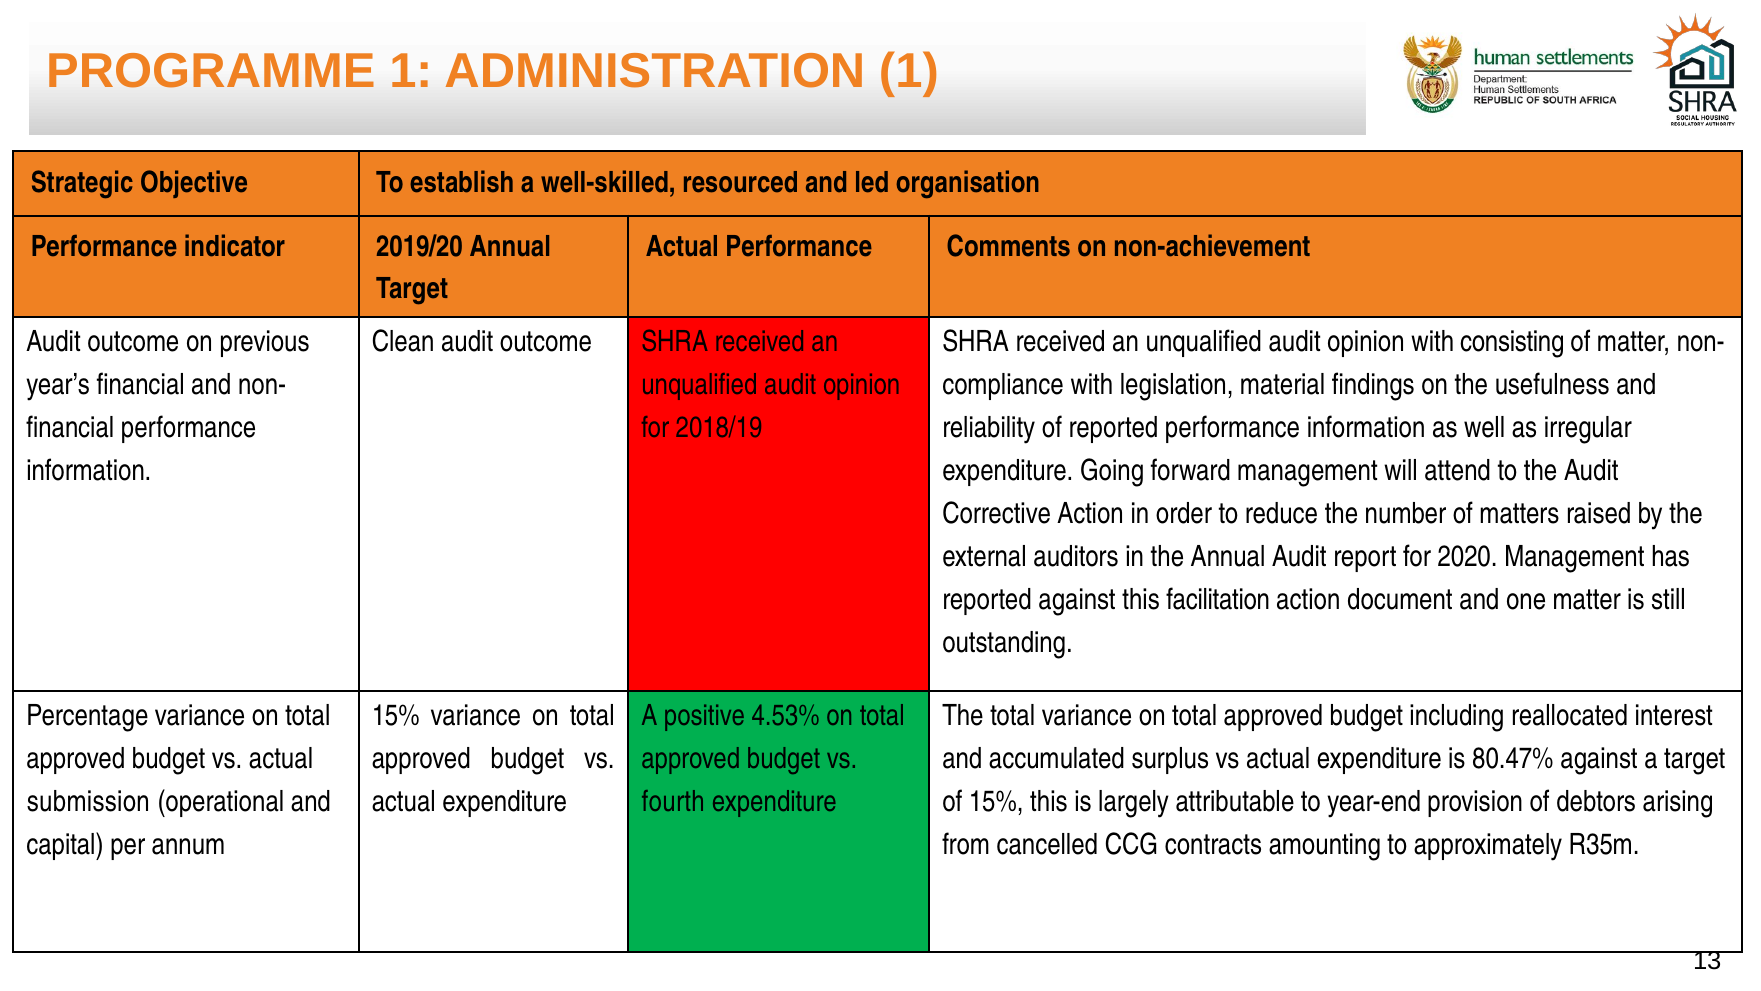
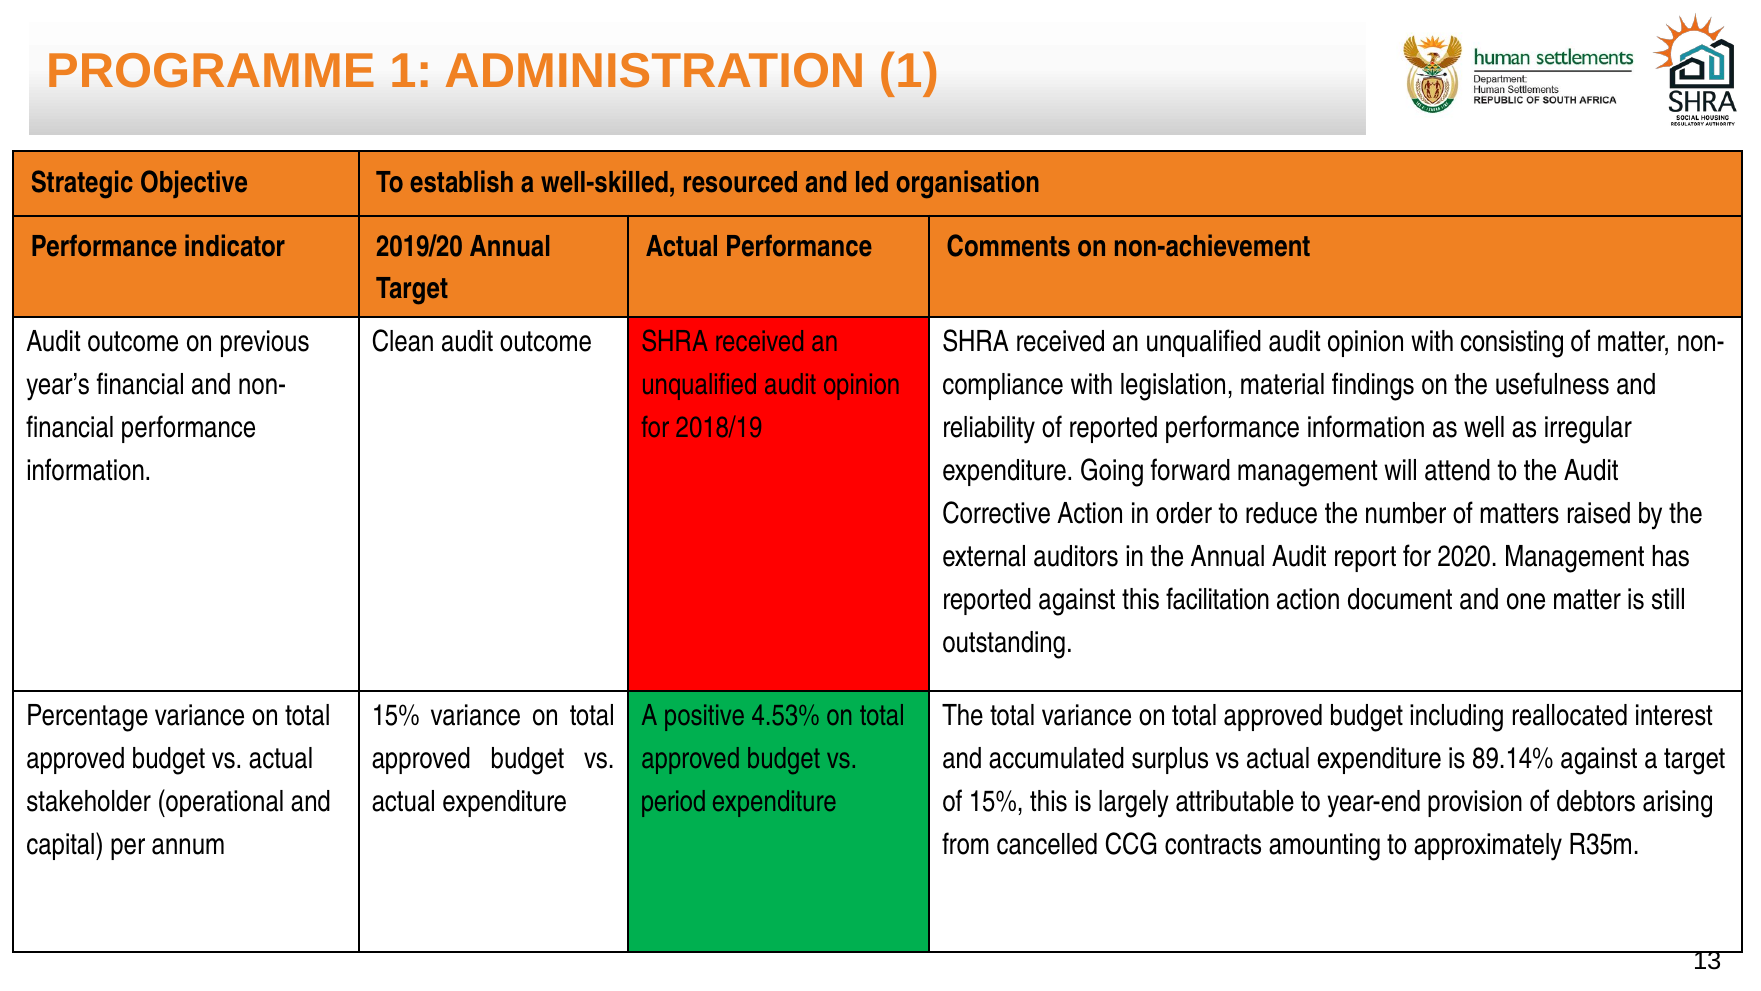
80.47%: 80.47% -> 89.14% (1513, 759)
submission: submission -> stakeholder (89, 802)
fourth: fourth -> period (674, 802)
